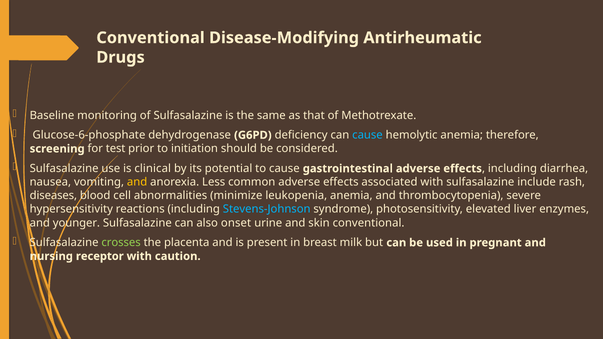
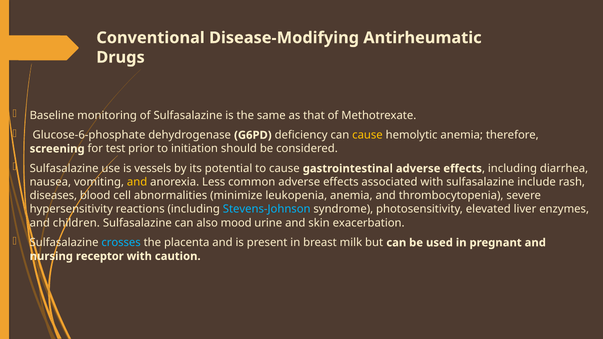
cause colour: light blue -> yellow (367, 135)
clinical: clinical -> vessels (153, 169)
younger: younger -> children (76, 223)
onset: onset -> mood (236, 223)
skin conventional: conventional -> exacerbation (369, 223)
crosses colour: light green -> light blue (121, 243)
